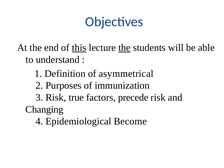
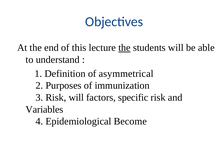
this underline: present -> none (79, 48)
Risk true: true -> will (76, 97)
precede: precede -> specific (133, 97)
Changing: Changing -> Variables (44, 109)
